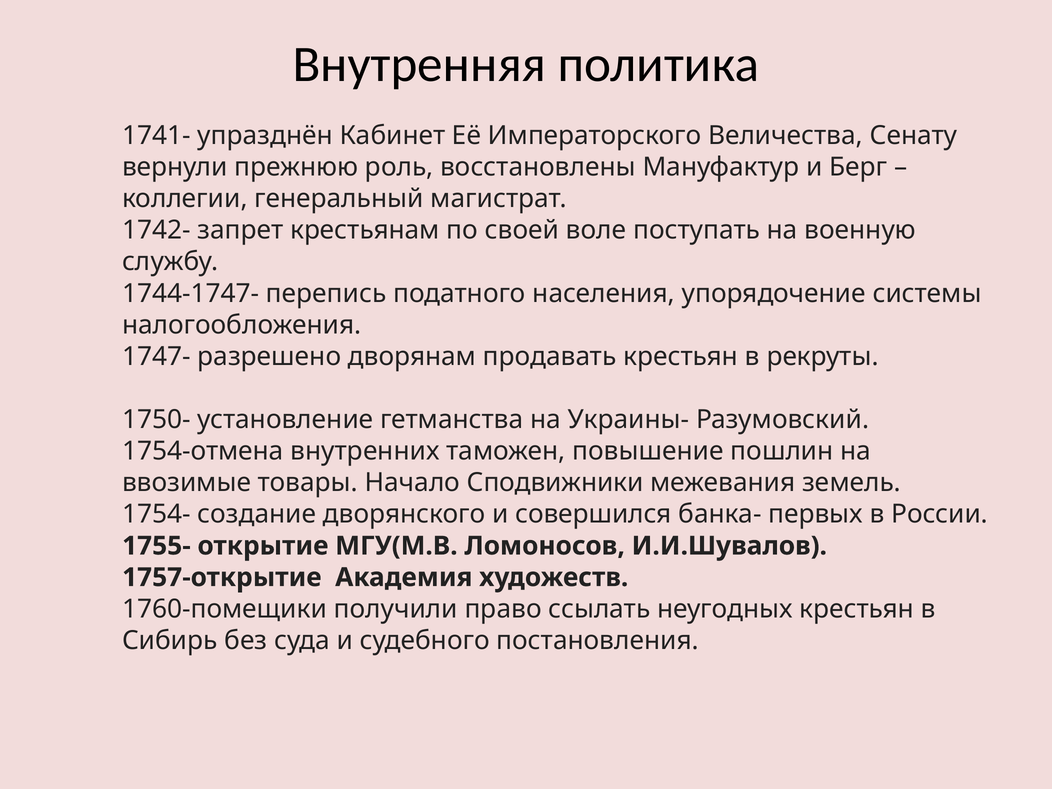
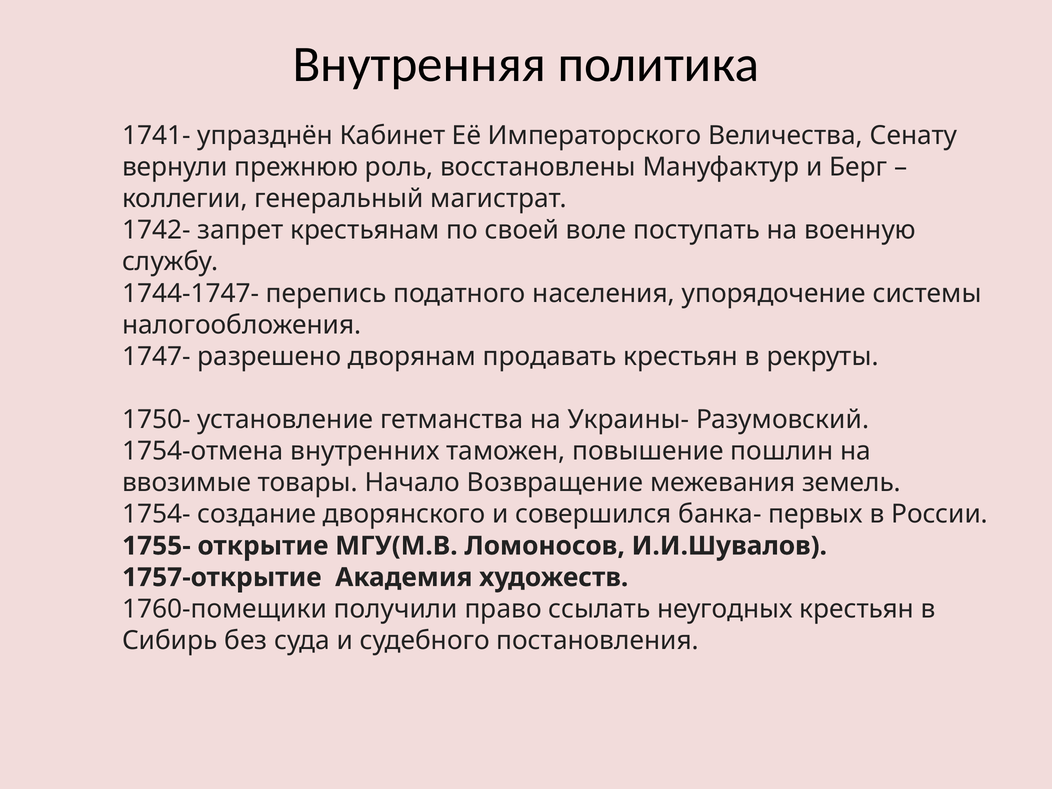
Сподвижники: Сподвижники -> Возвращение (555, 483)
